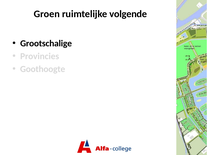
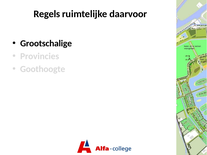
Groen: Groen -> Regels (47, 14)
volgende: volgende -> daarvoor (128, 14)
